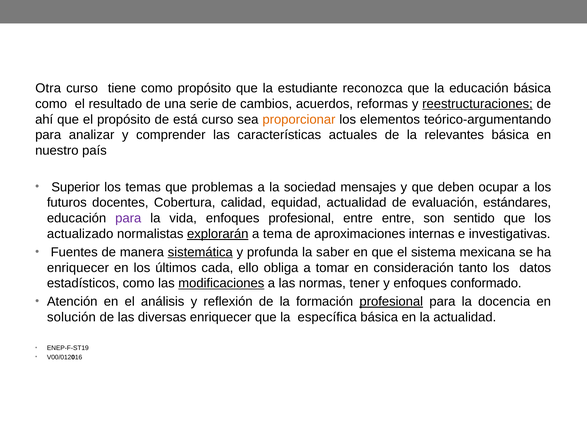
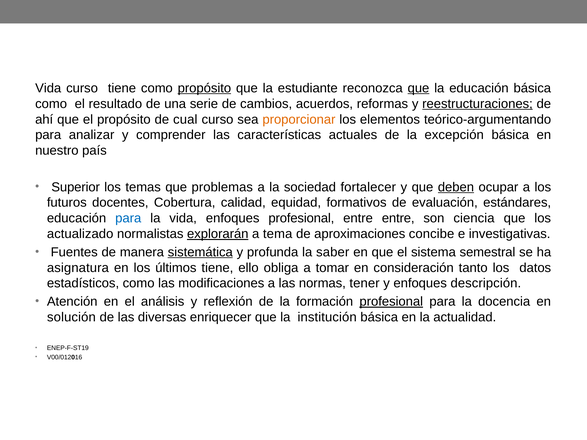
Otra: Otra -> Vida (48, 88)
propósito underline: none -> present (204, 88)
que underline: none -> present (418, 88)
está: está -> cual (185, 119)
relevantes: relevantes -> excepción (454, 135)
mensajes: mensajes -> fortalecer (368, 187)
deben underline: none -> present (456, 187)
equidad actualidad: actualidad -> formativos (357, 203)
para colour: purple -> blue (128, 218)
sentido: sentido -> ciencia (474, 218)
internas: internas -> concibe (432, 234)
mexicana: mexicana -> semestral (488, 252)
enriquecer: enriquecer -> asignatura (78, 268)
últimos cada: cada -> tiene (217, 268)
modificaciones underline: present -> none (221, 284)
conformado: conformado -> descripción (486, 284)
específica: específica -> institución (327, 317)
